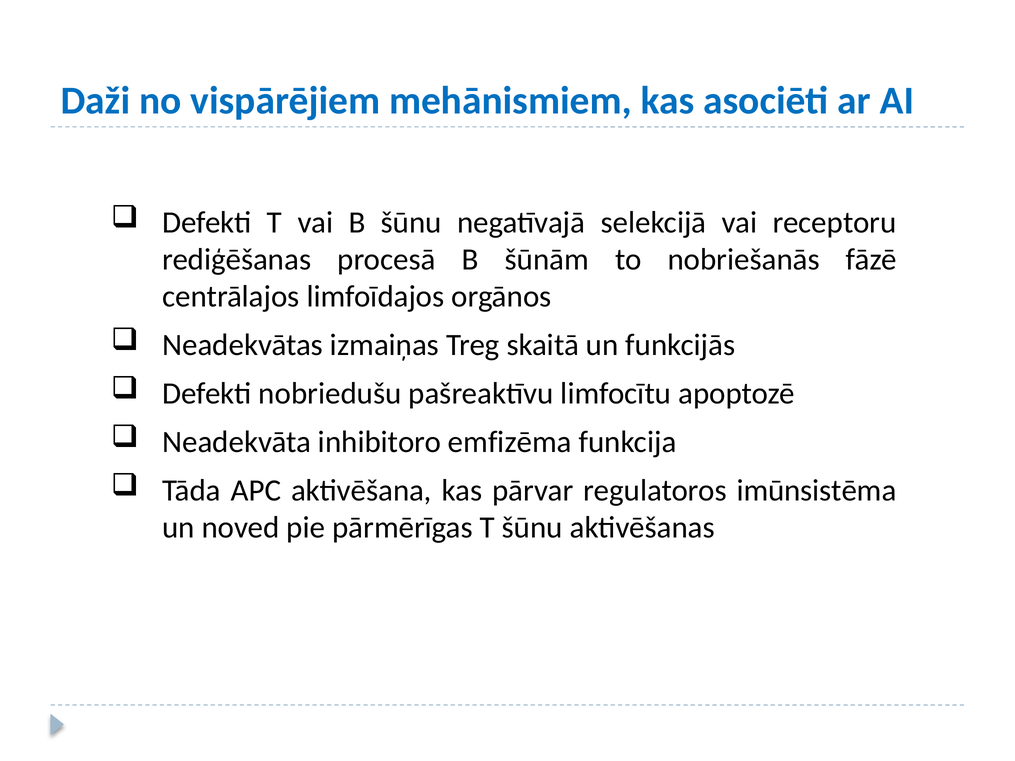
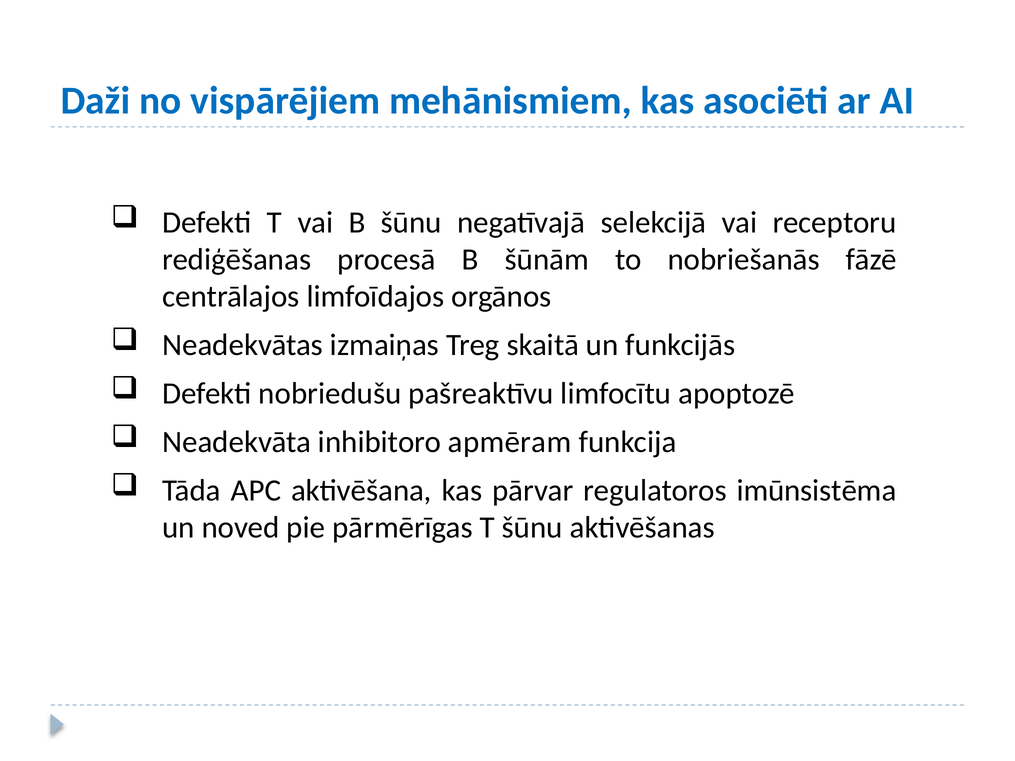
emfizēma: emfizēma -> apmēram (510, 442)
